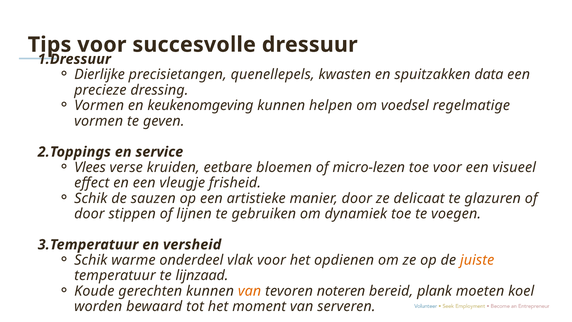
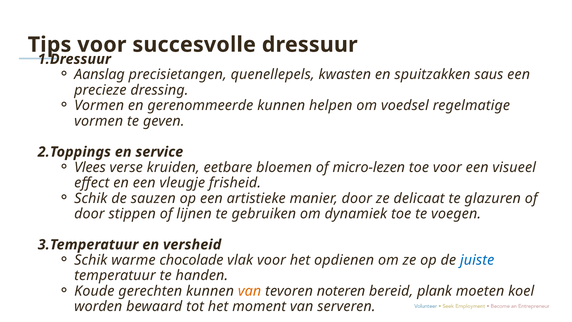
Dierlijke: Dierlijke -> Aanslag (99, 75)
data: data -> saus (489, 75)
keukenomgeving: keukenomgeving -> gerenommeerde (200, 105)
onderdeel: onderdeel -> chocolade (191, 260)
juiste colour: orange -> blue (477, 260)
lijnzaad: lijnzaad -> handen (202, 275)
